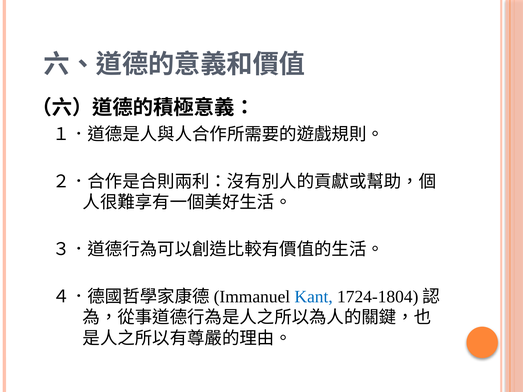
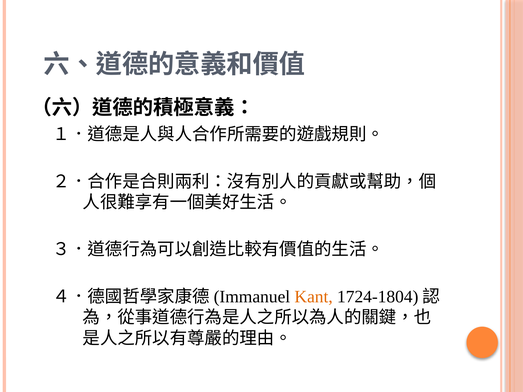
Kant colour: blue -> orange (314, 297)
